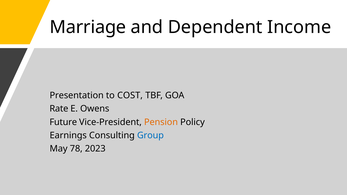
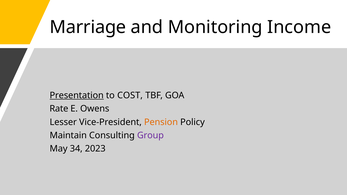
Dependent: Dependent -> Monitoring (215, 27)
Presentation underline: none -> present (77, 95)
Future: Future -> Lesser (63, 122)
Earnings: Earnings -> Maintain (68, 136)
Group colour: blue -> purple (150, 136)
78: 78 -> 34 (76, 149)
